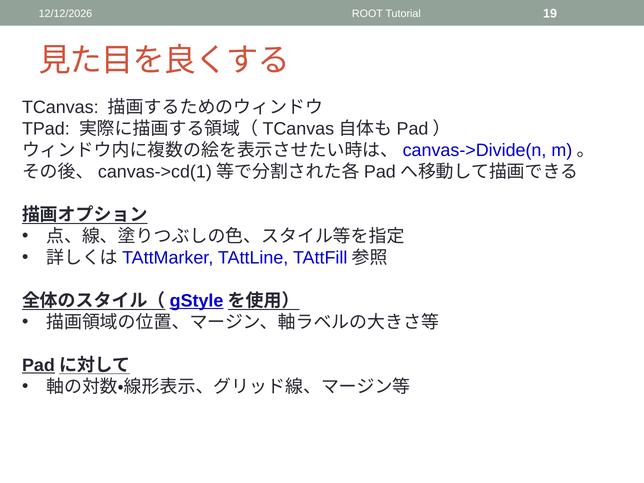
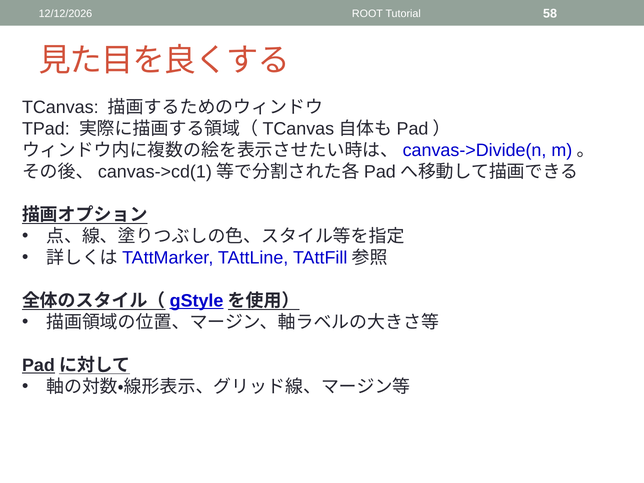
19: 19 -> 58 (550, 14)
